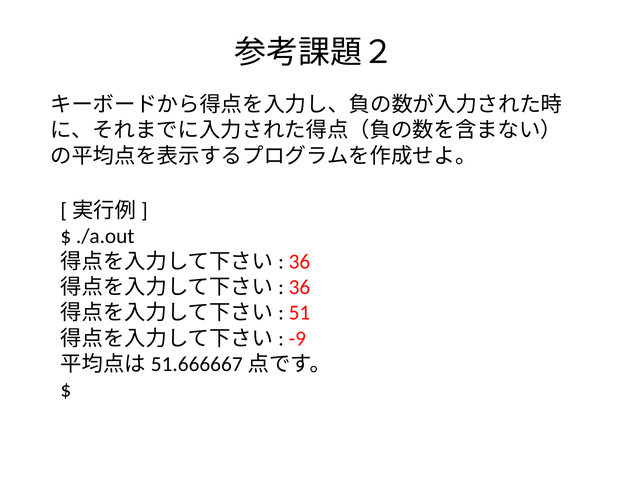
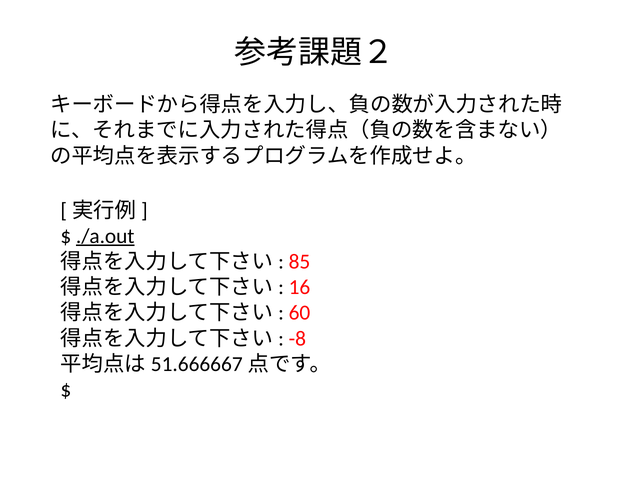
./a.out underline: none -> present (105, 236)
36: 36 -> 85 (299, 262)
36: 36 -> 16 (299, 287)
51: 51 -> 60 (299, 313)
-9: -9 -> -8 (297, 338)
